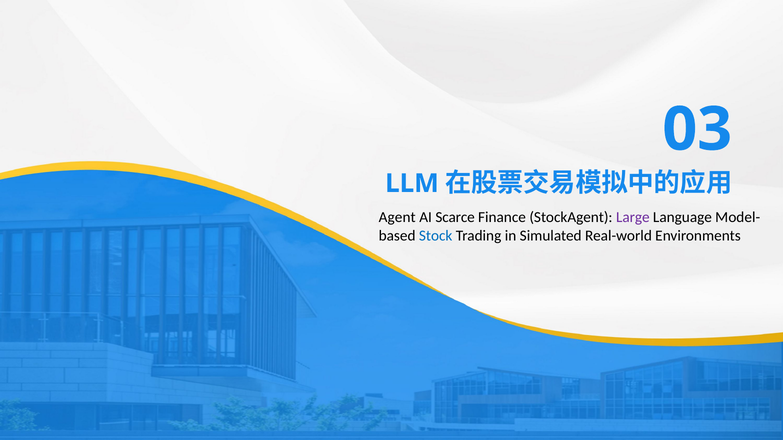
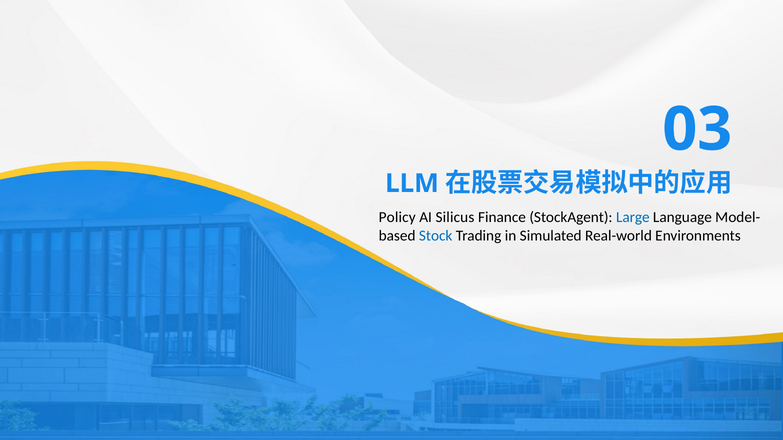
Agent: Agent -> Policy (397, 217)
Scarce: Scarce -> Silicus (455, 217)
Large colour: purple -> blue (633, 217)
